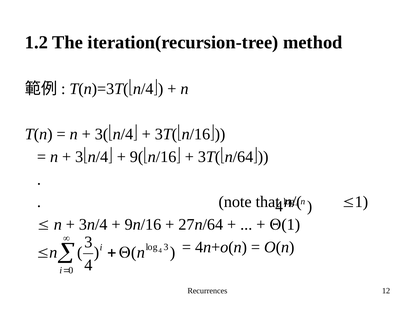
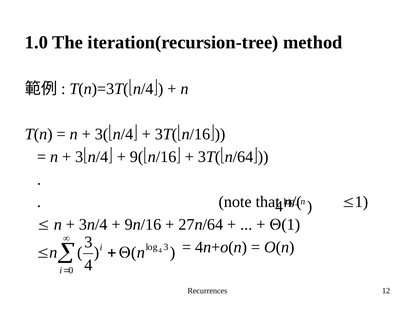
1.2: 1.2 -> 1.0 (36, 43)
